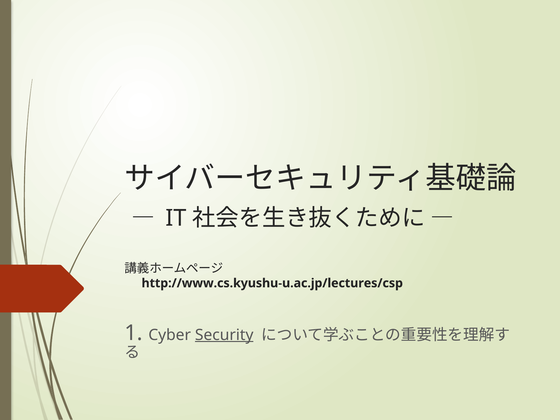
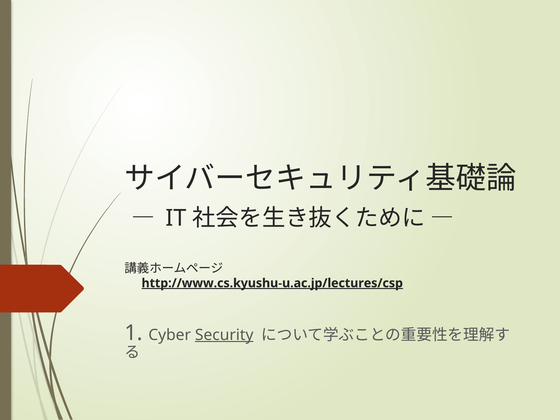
http://www.cs.kyushu-u.ac.jp/lectures/csp underline: none -> present (272, 283)
